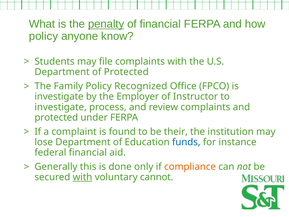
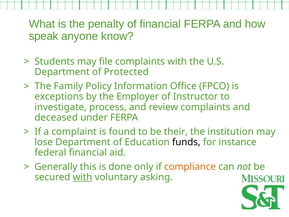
penalty underline: present -> none (106, 24)
policy: policy -> speak (44, 36)
Recognized: Recognized -> Information (141, 86)
investigate: investigate -> exceptions (59, 97)
protected: protected -> deceased (56, 117)
funds colour: blue -> black (186, 142)
cannot: cannot -> asking (157, 177)
